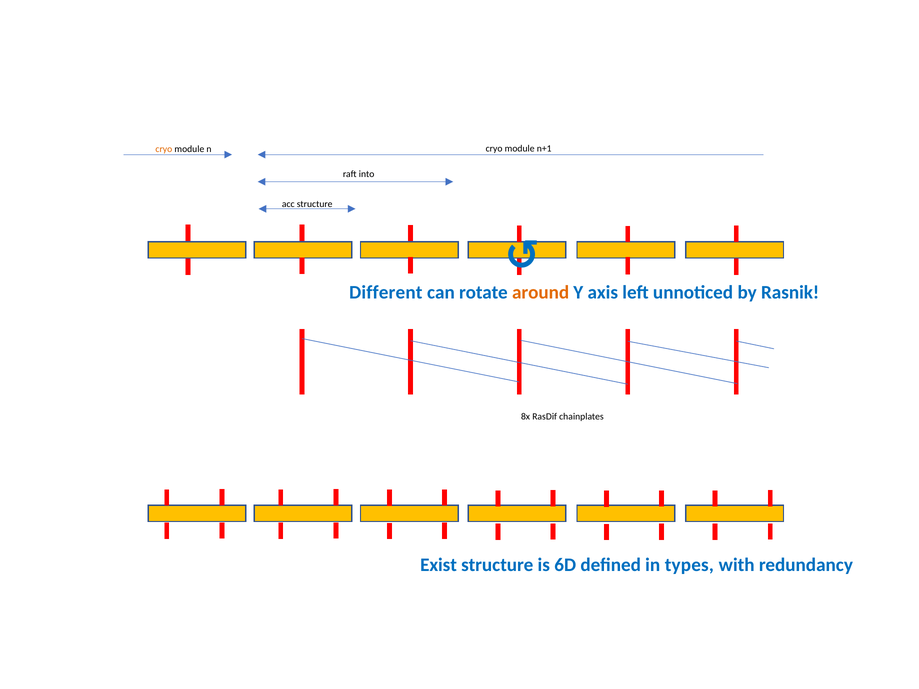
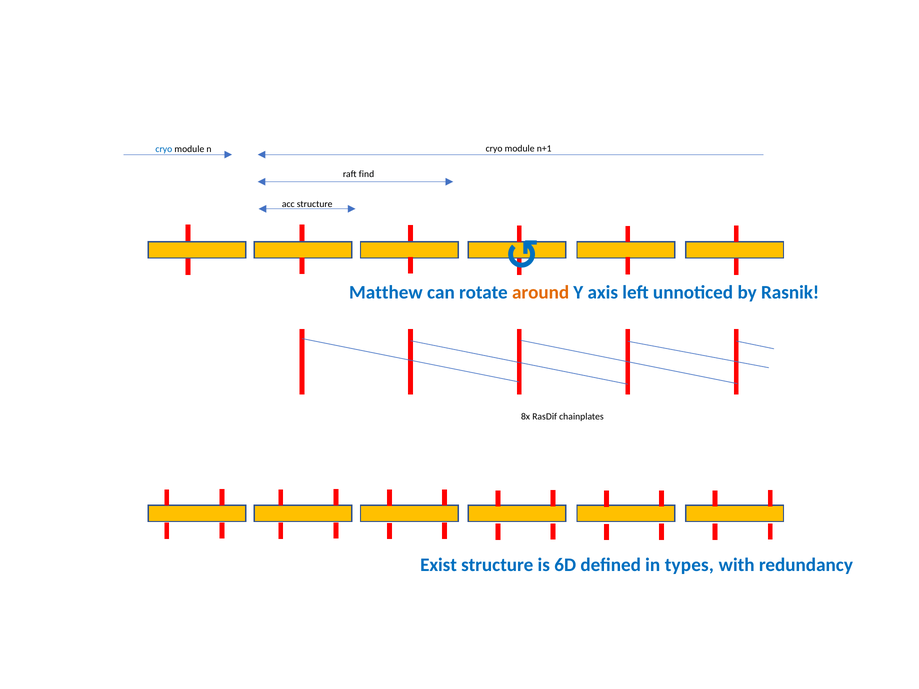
cryo colour: orange -> blue (164, 149)
into: into -> find (367, 174)
Different: Different -> Matthew (386, 292)
